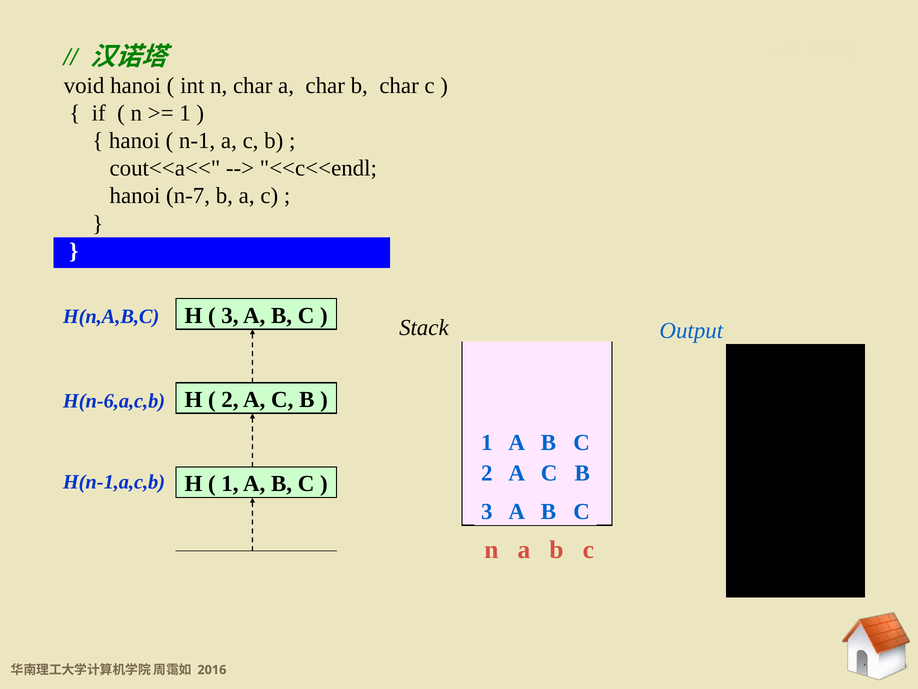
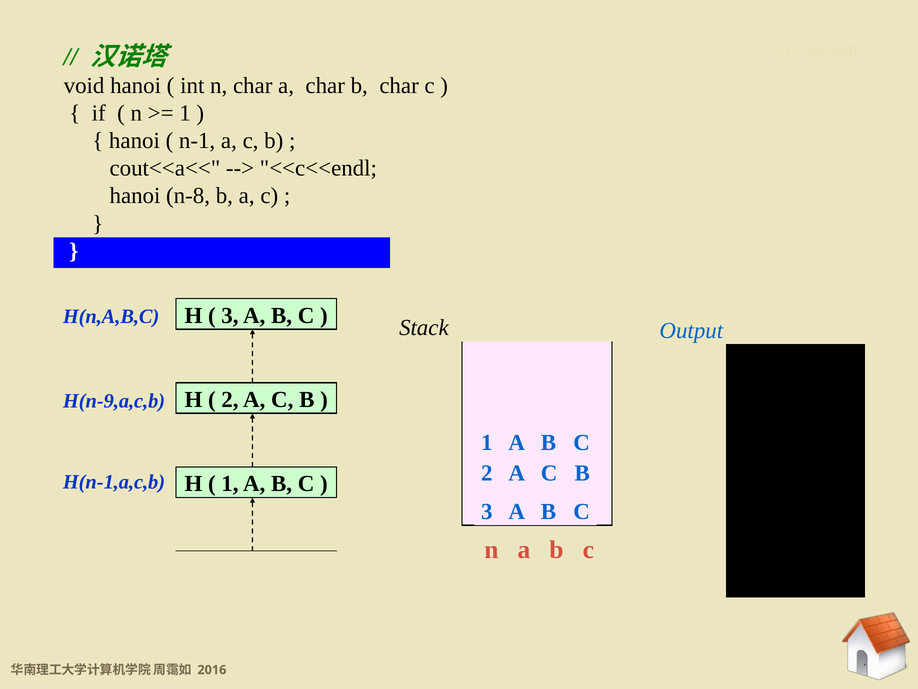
n-7: n-7 -> n-8 (188, 196)
H(n-6,a,c,b: H(n-6,a,c,b -> H(n-9,a,c,b (114, 401)
